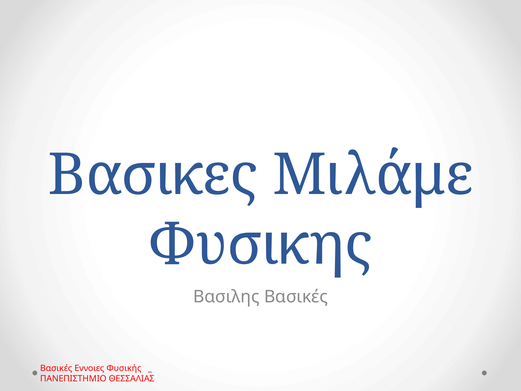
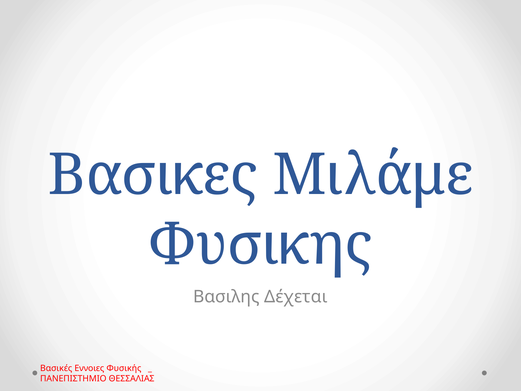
Βασιλης Βασικές: Βασικές -> Δέχεται (296, 296)
